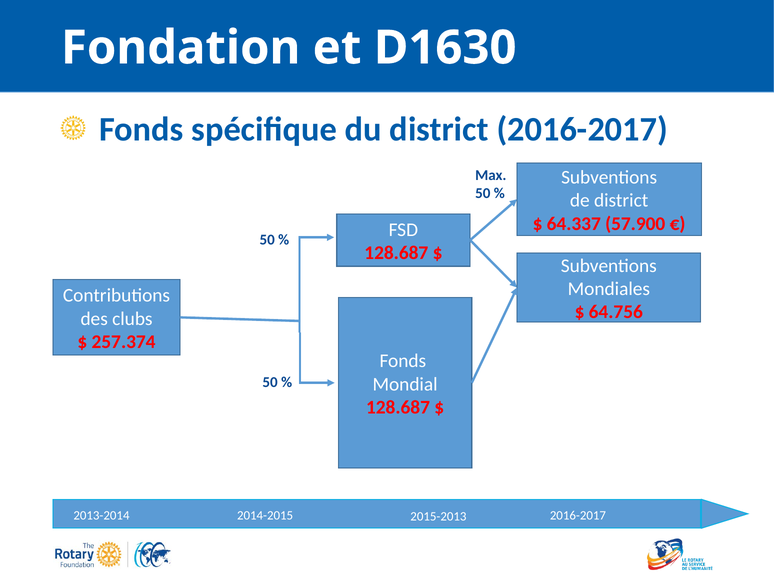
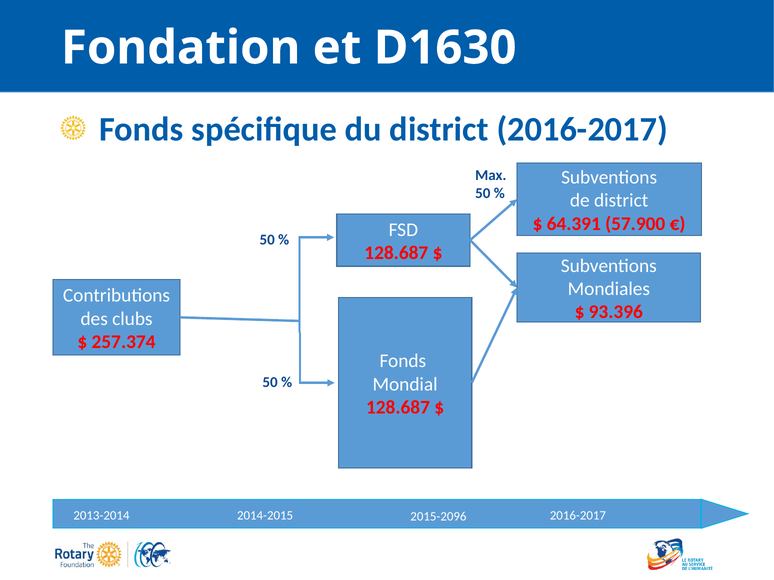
64.337: 64.337 -> 64.391 (574, 224)
64.756: 64.756 -> 93.396 (616, 312)
2015-2013: 2015-2013 -> 2015-2096 (438, 517)
